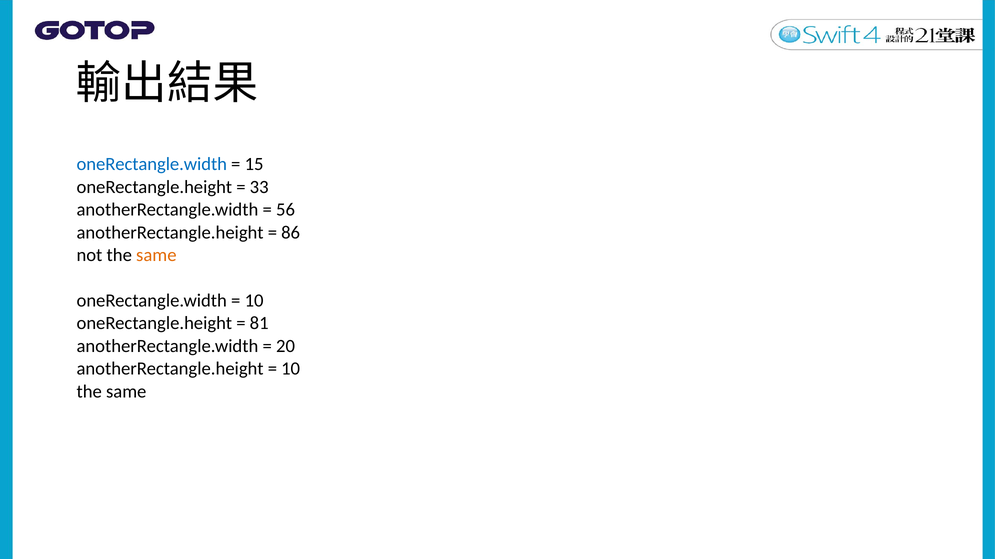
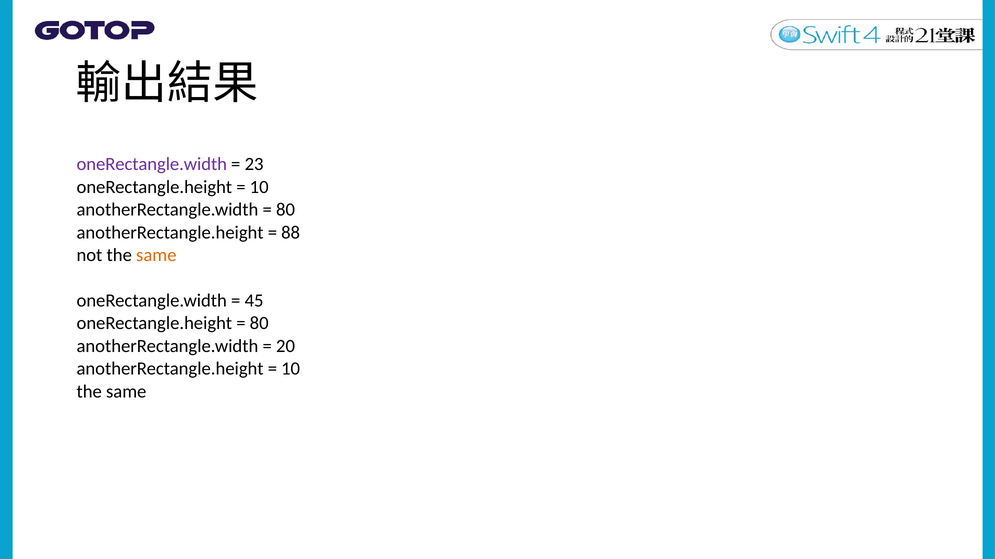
oneRectangle.width colour: blue -> purple (152, 164)
15: 15 -> 23 (254, 164)
33: 33 -> 10 (259, 187)
56: 56 -> 80 (286, 210)
86: 86 -> 88 (291, 233)
10: 10 -> 45 (254, 301)
81: 81 -> 80 (259, 324)
